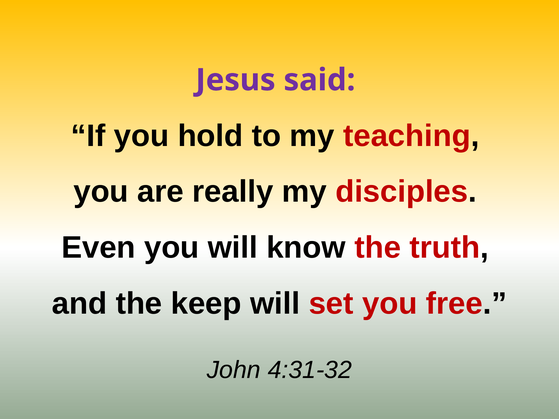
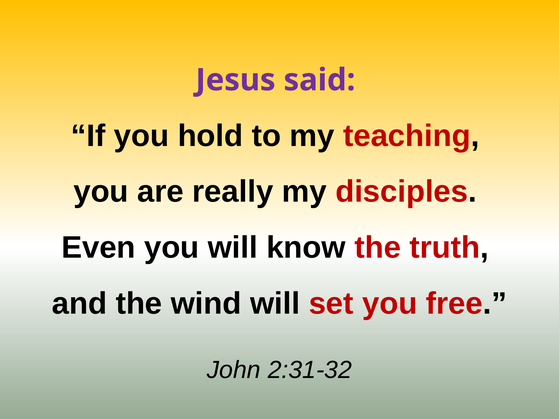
keep: keep -> wind (206, 304)
4:31-32: 4:31-32 -> 2:31-32 (310, 370)
